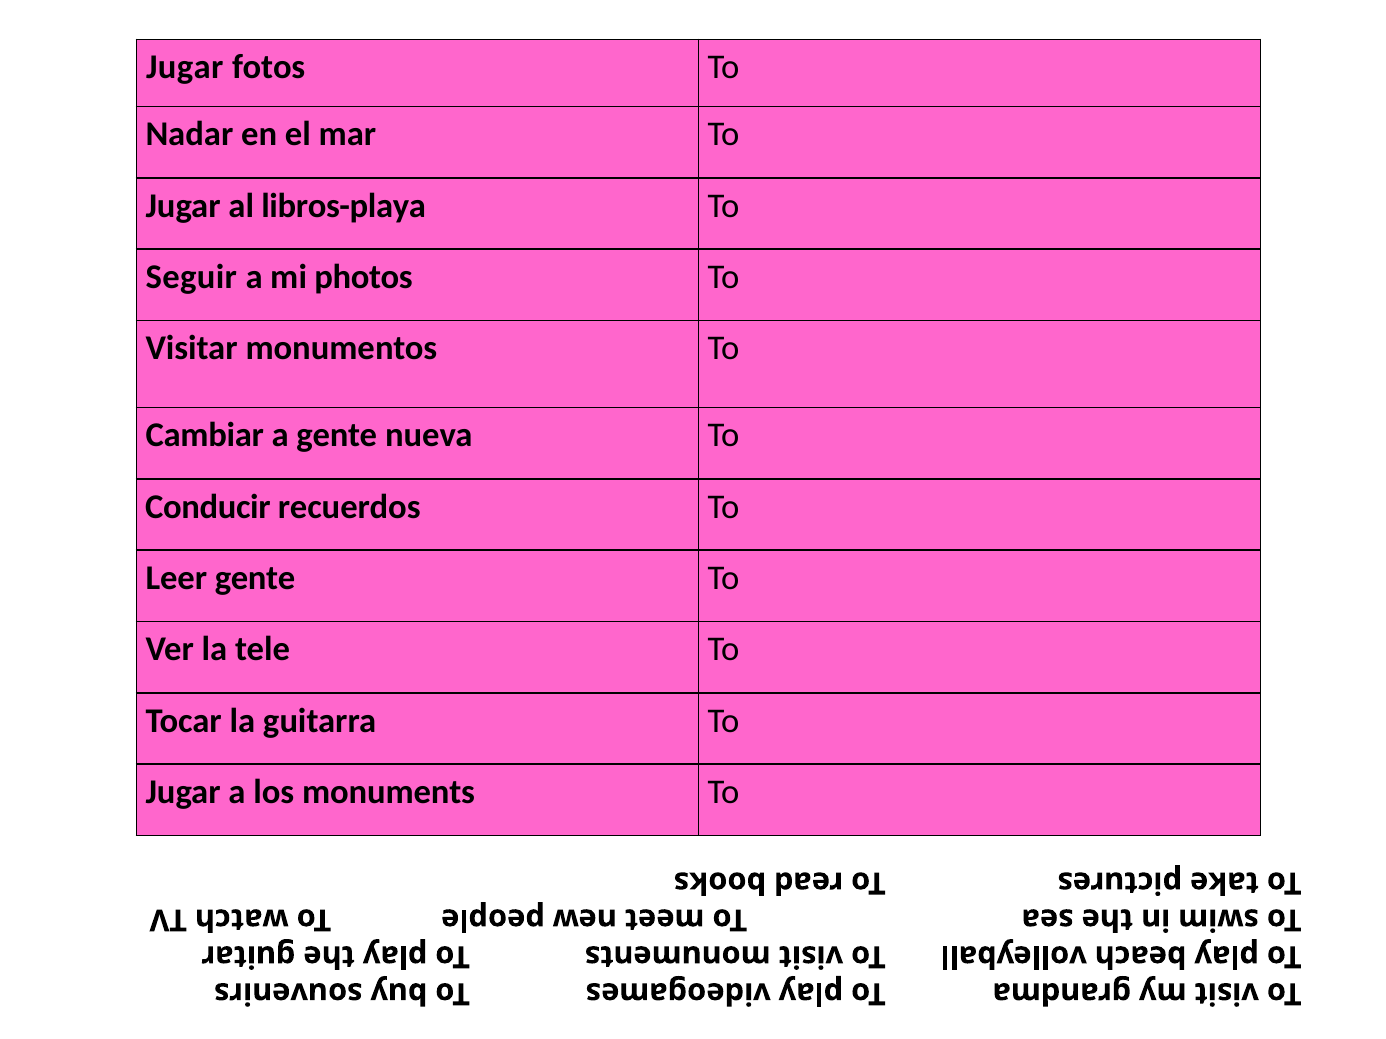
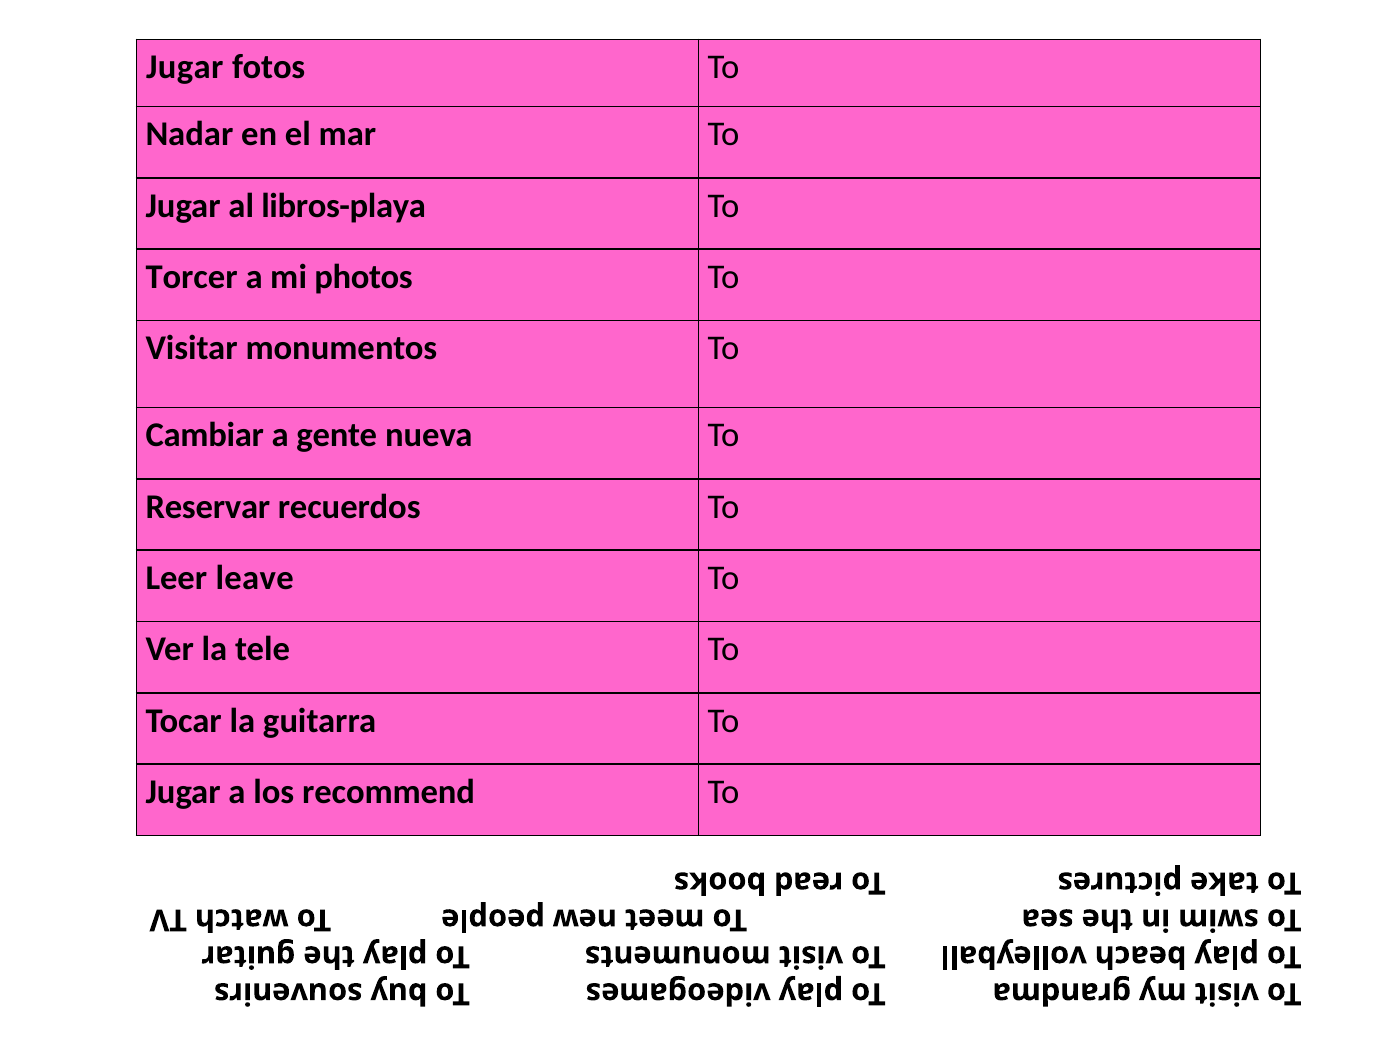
Seguir: Seguir -> Torcer (192, 277)
Conducir: Conducir -> Reservar (208, 507)
Leer gente: gente -> leave (255, 578)
monuments: monuments -> recommend (389, 792)
